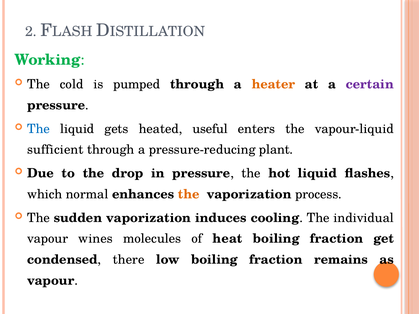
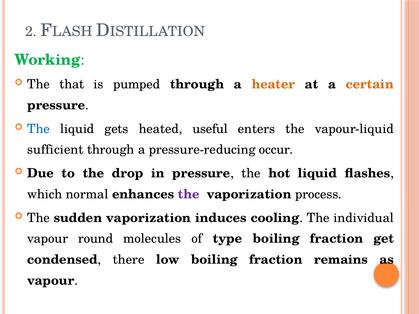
cold: cold -> that (72, 84)
certain colour: purple -> orange (370, 84)
plant: plant -> occur (276, 150)
the colour: orange -> purple (189, 194)
wines: wines -> round (96, 239)
heat: heat -> type (228, 239)
